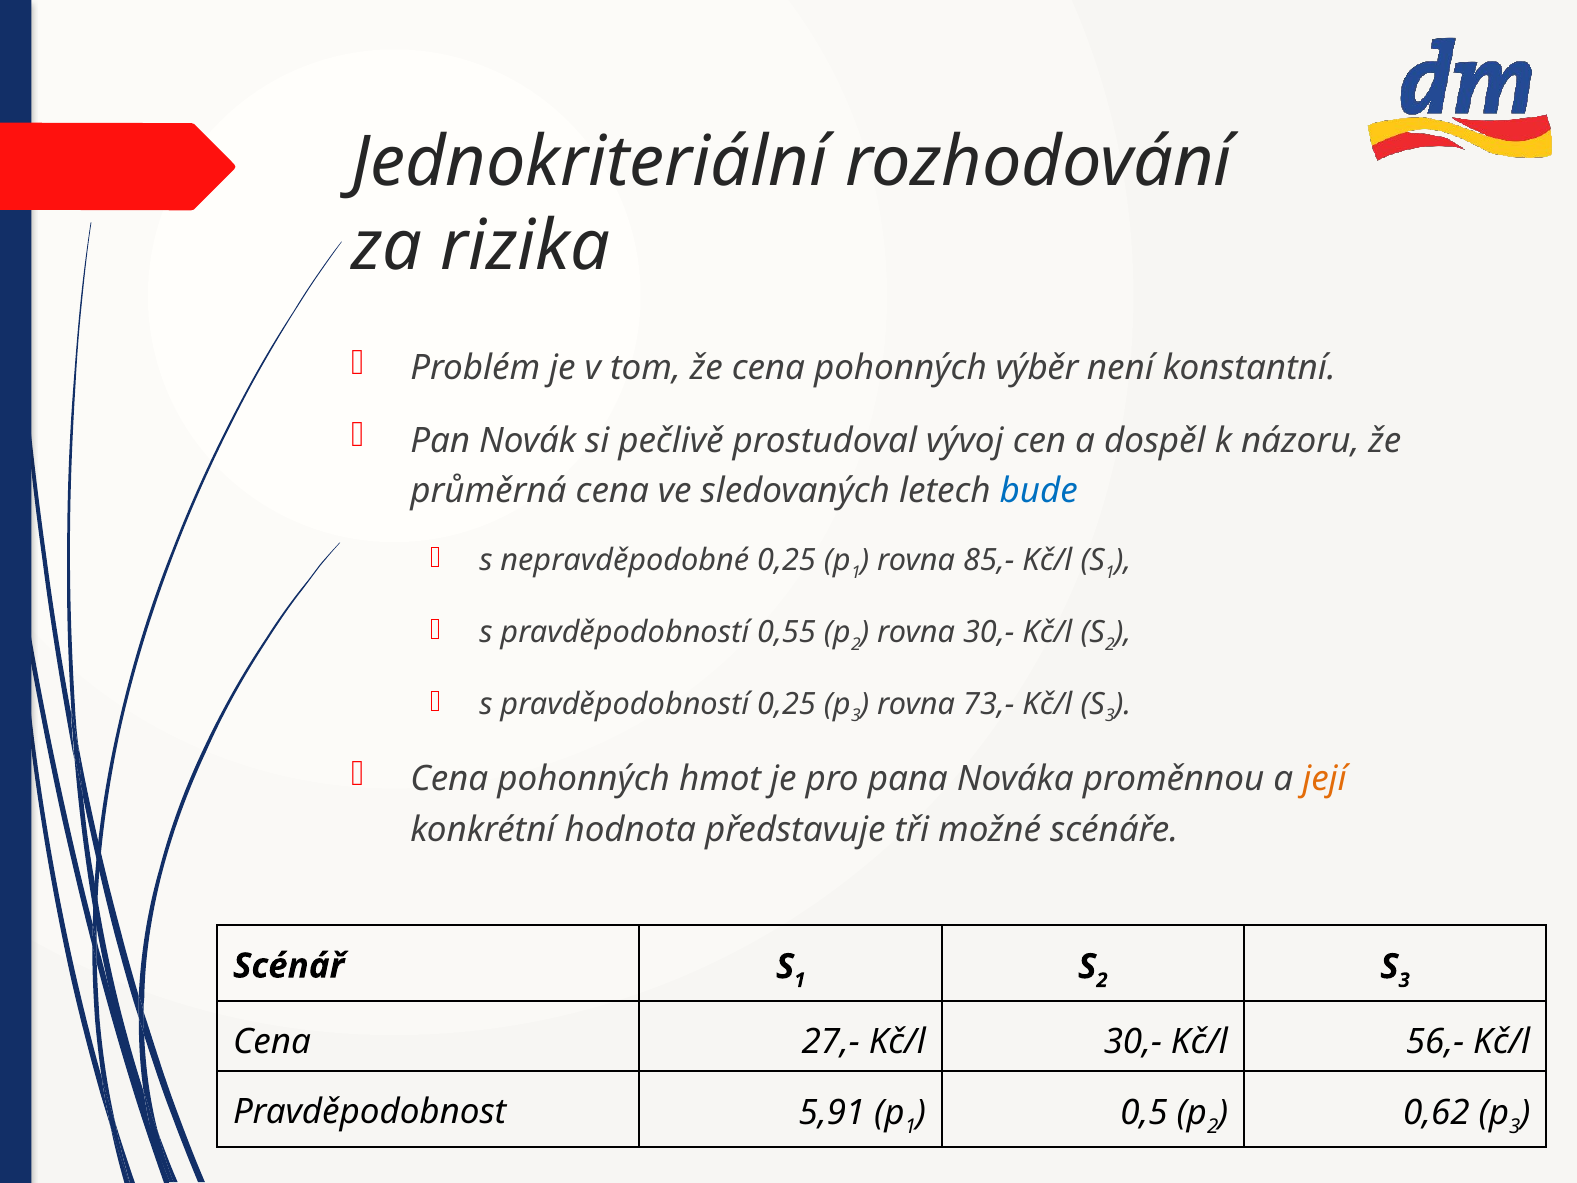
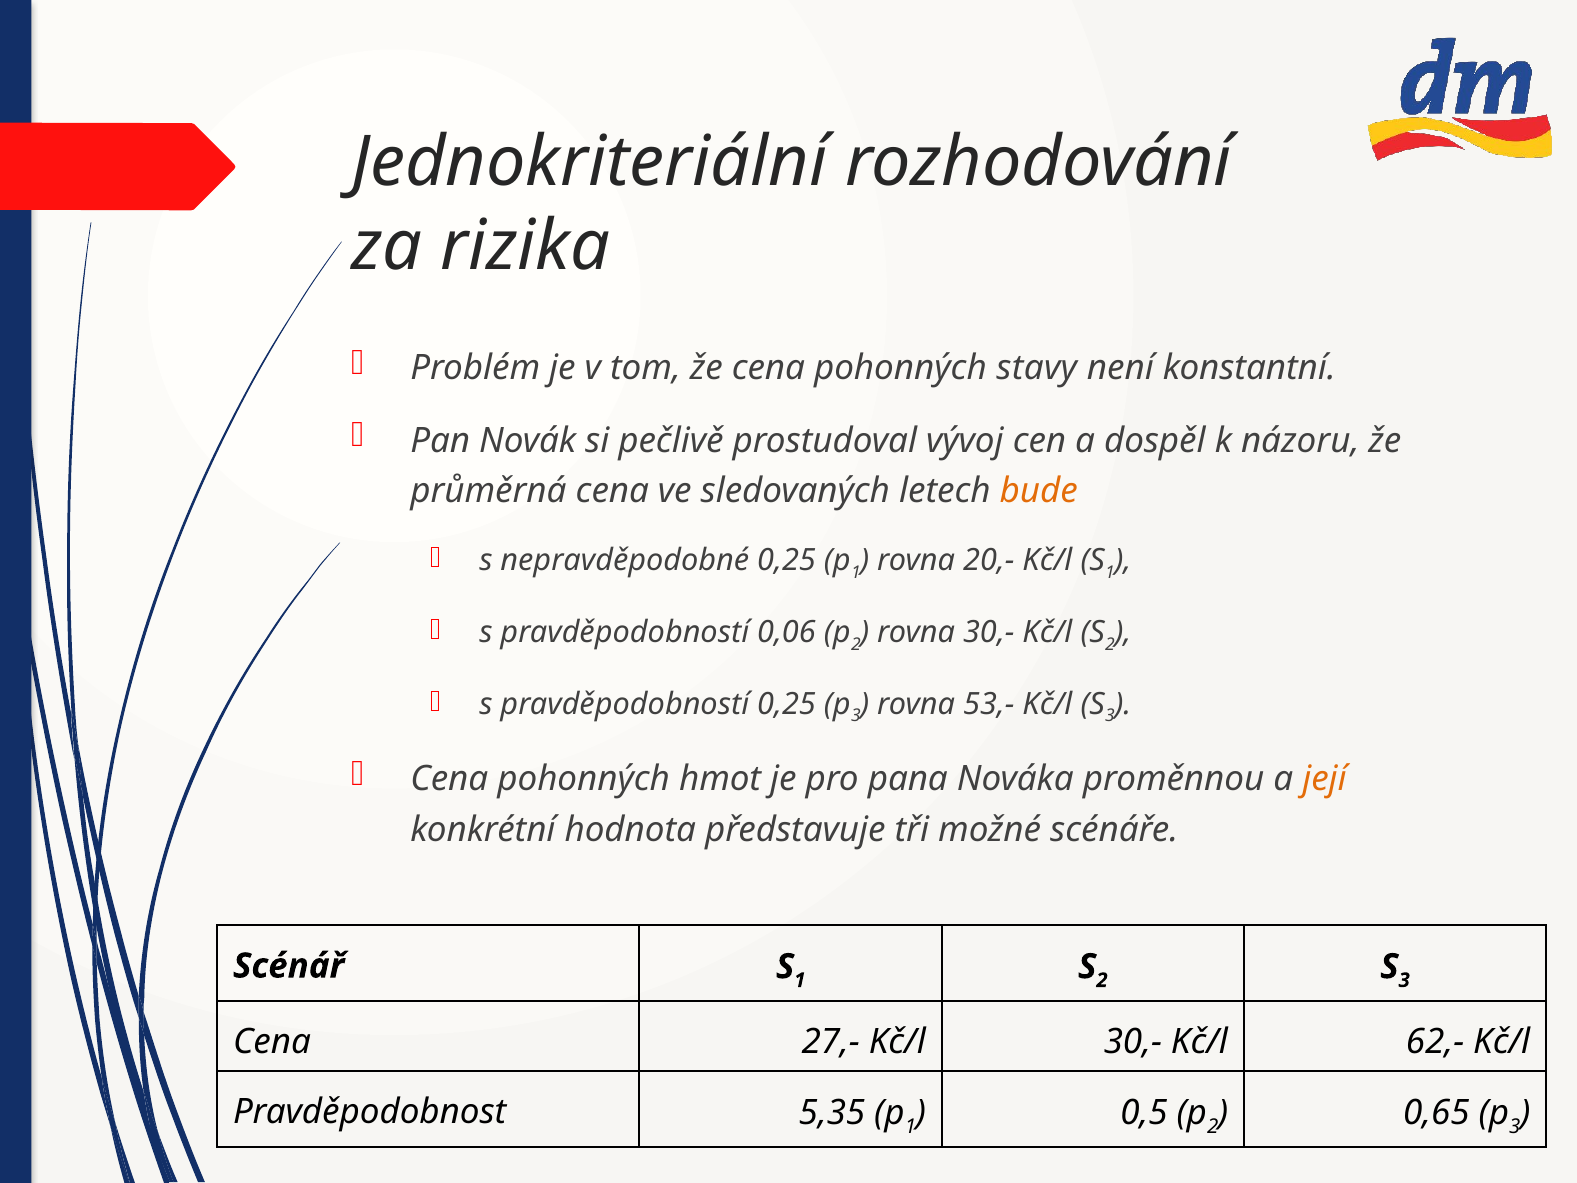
výběr: výběr -> stavy (1037, 368)
bude colour: blue -> orange (1039, 491)
85,-: 85,- -> 20,- (989, 560)
0,55: 0,55 -> 0,06 (786, 632)
73,-: 73,- -> 53,- (989, 704)
56,-: 56,- -> 62,- (1435, 1041)
5,91: 5,91 -> 5,35 (832, 1113)
0,62: 0,62 -> 0,65 (1436, 1113)
